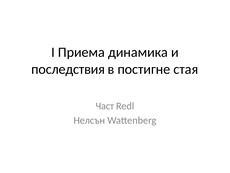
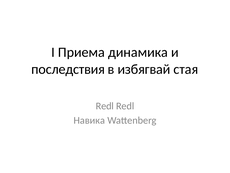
постигне: постигне -> избягвай (144, 69)
Част: Част -> Redl (105, 106)
Нелсън: Нелсън -> Навика (89, 120)
